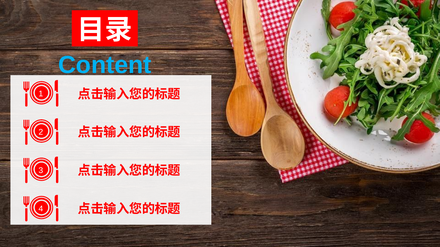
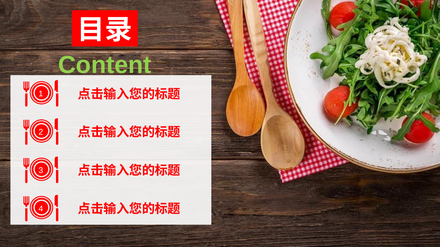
Content colour: light blue -> light green (105, 65)
